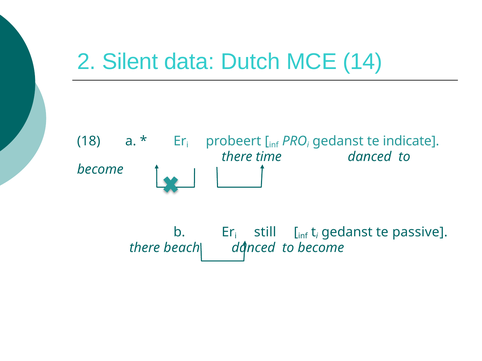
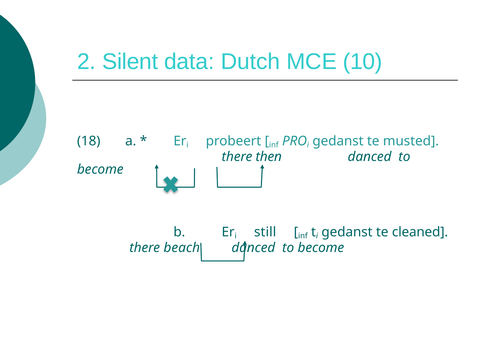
14: 14 -> 10 (363, 62)
indicate: indicate -> musted (411, 141)
time: time -> then (269, 157)
passive: passive -> cleaned (420, 232)
